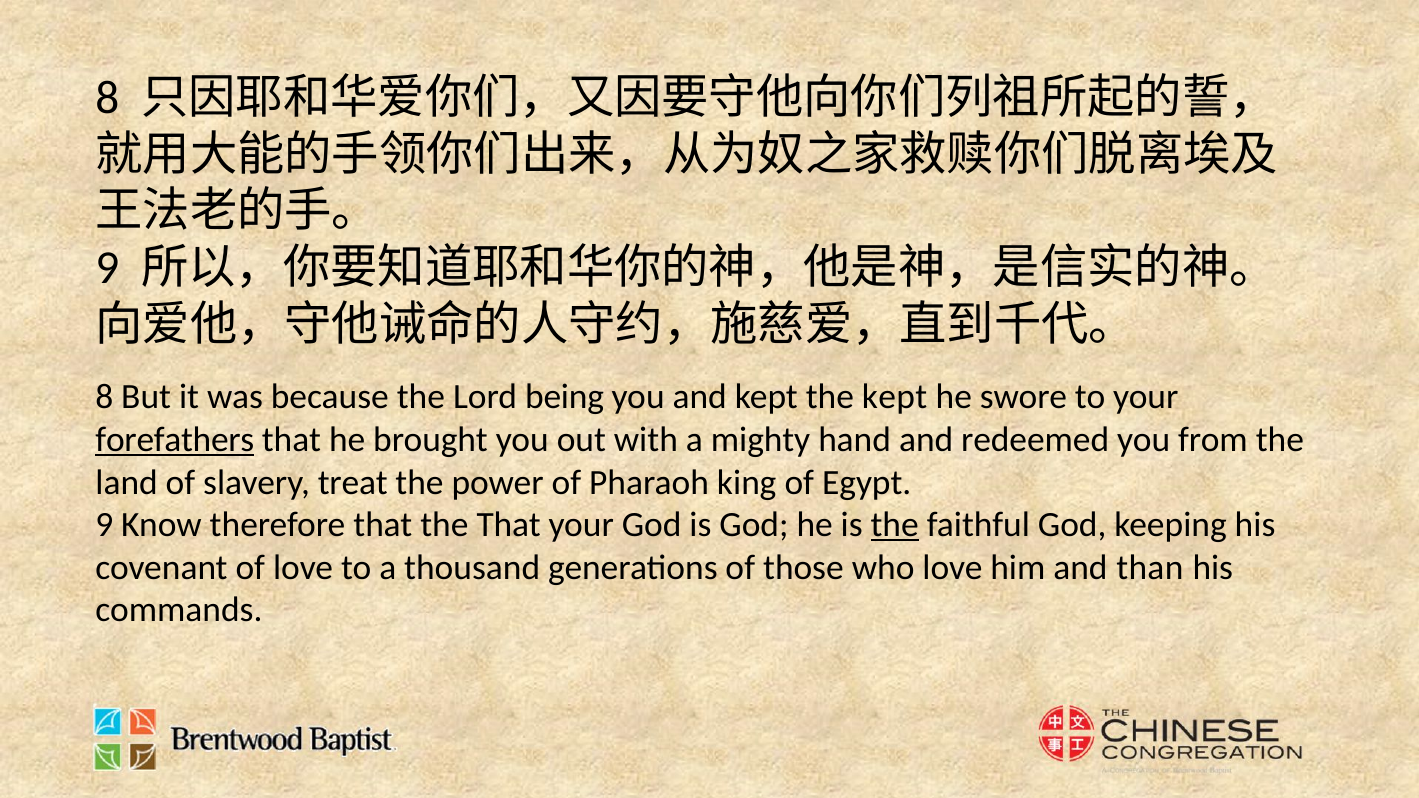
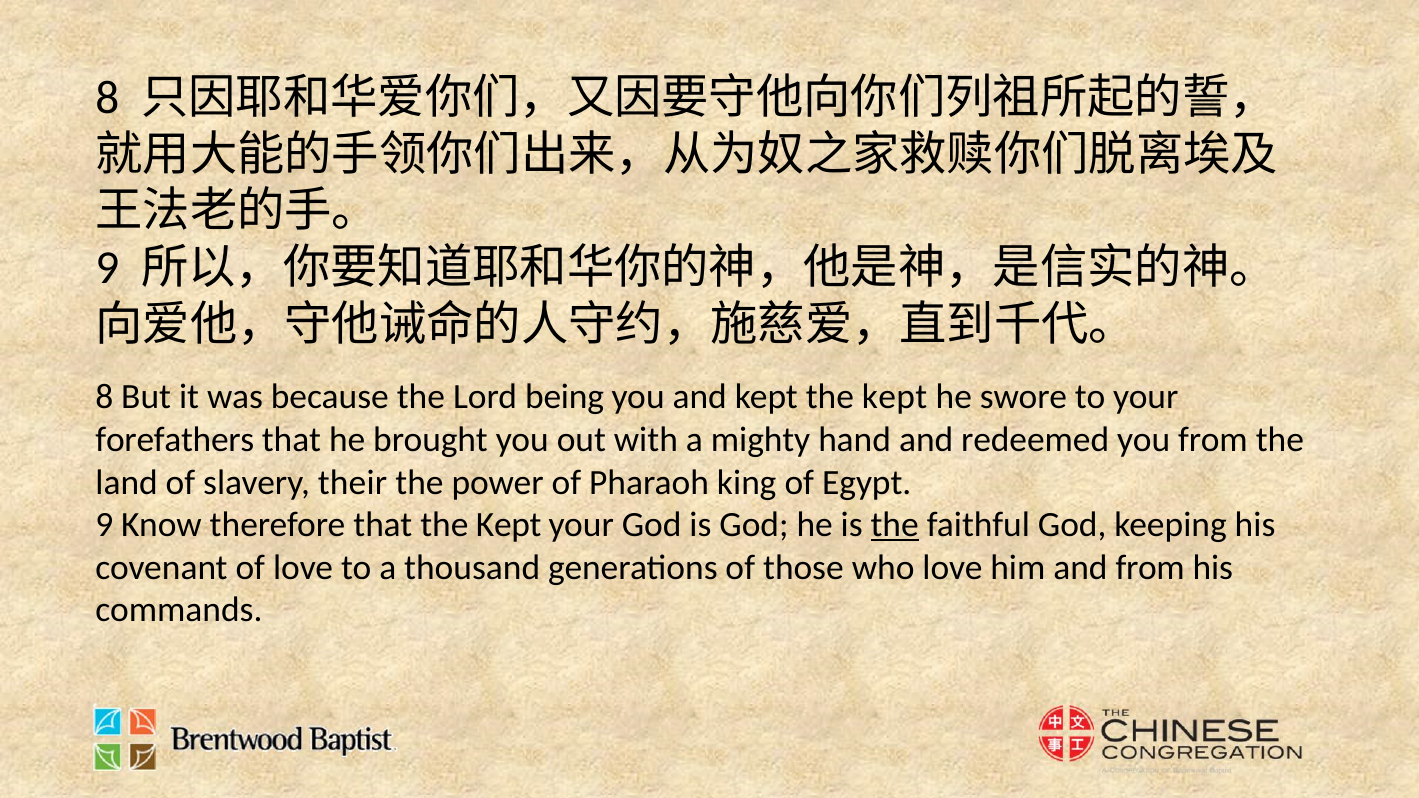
forefathers underline: present -> none (175, 440)
treat: treat -> their (353, 483)
that the That: That -> Kept (509, 525)
and than: than -> from (1150, 568)
